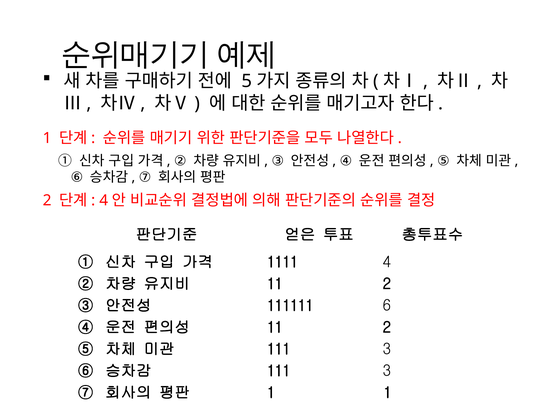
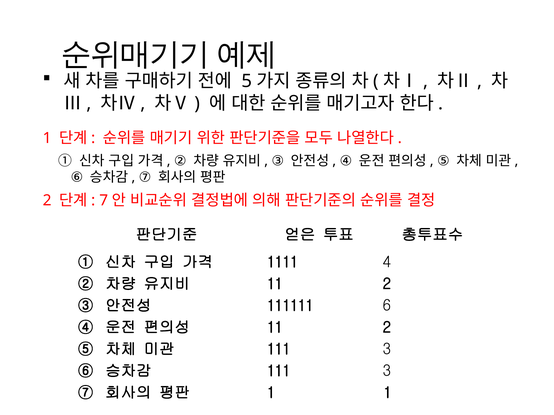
4: 4 -> 7 (104, 201)
